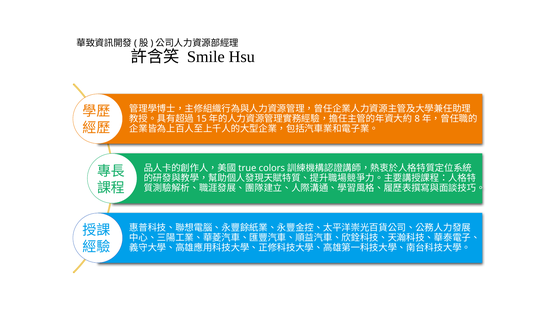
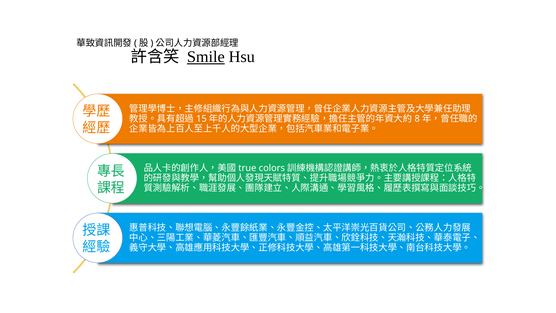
Smile underline: none -> present (206, 57)
